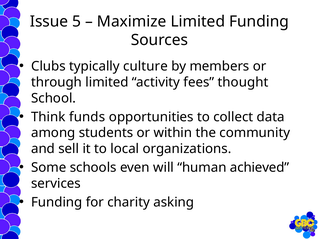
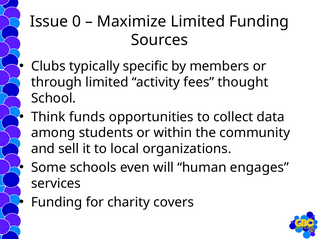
5: 5 -> 0 (77, 22)
culture: culture -> specific (146, 66)
achieved: achieved -> engages (259, 168)
asking: asking -> covers (174, 202)
